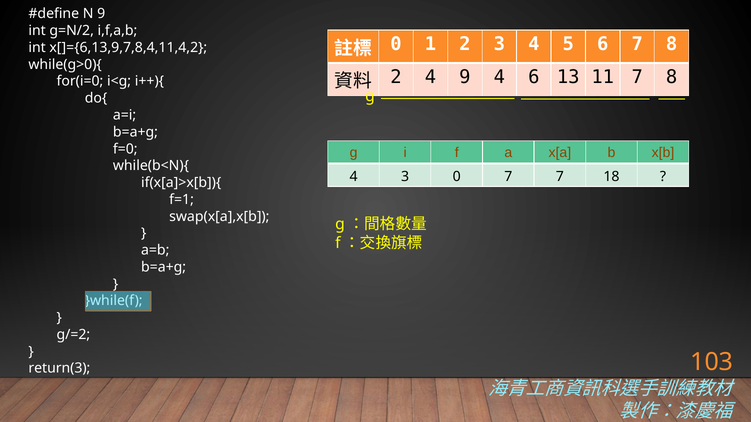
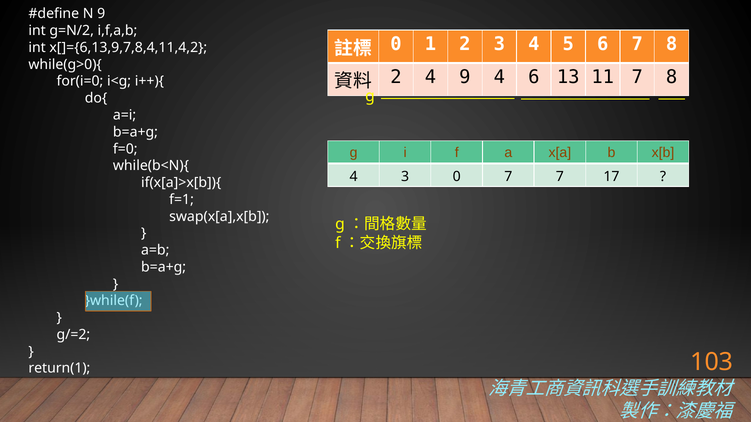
18: 18 -> 17 (611, 177)
return(3: return(3 -> return(1 (59, 369)
